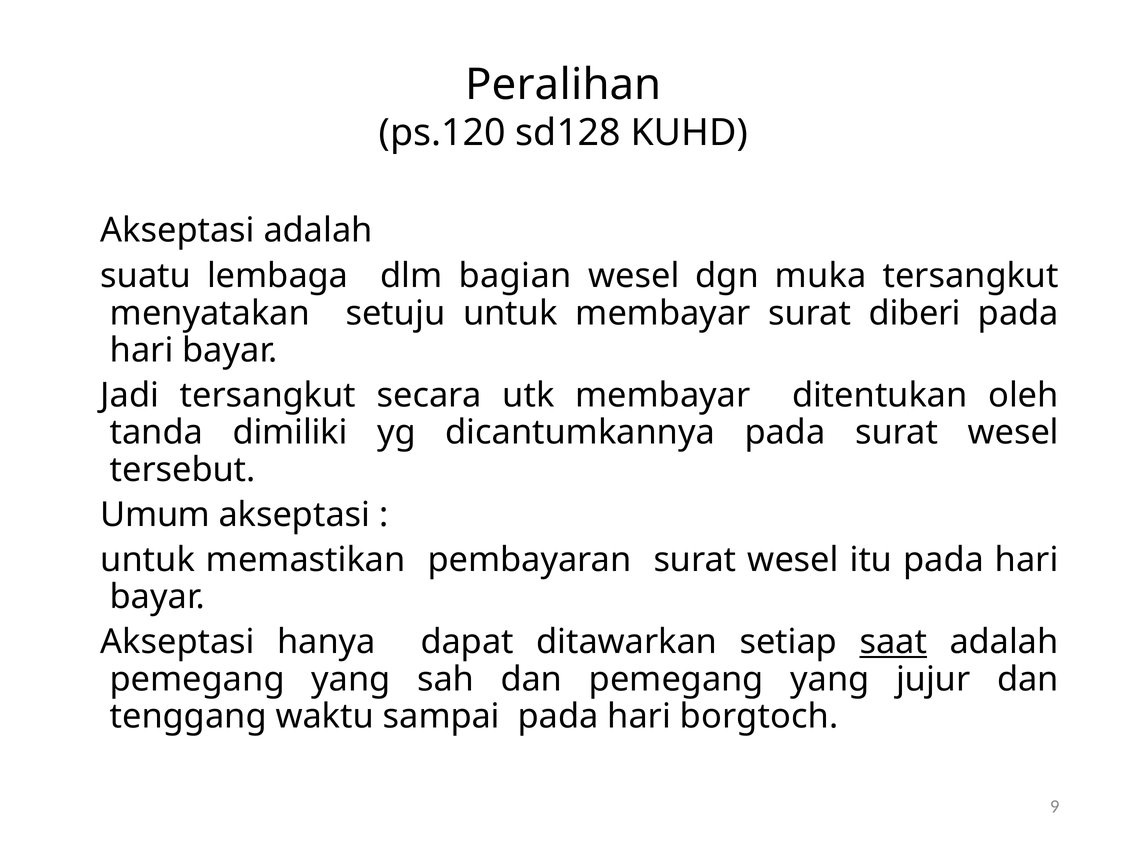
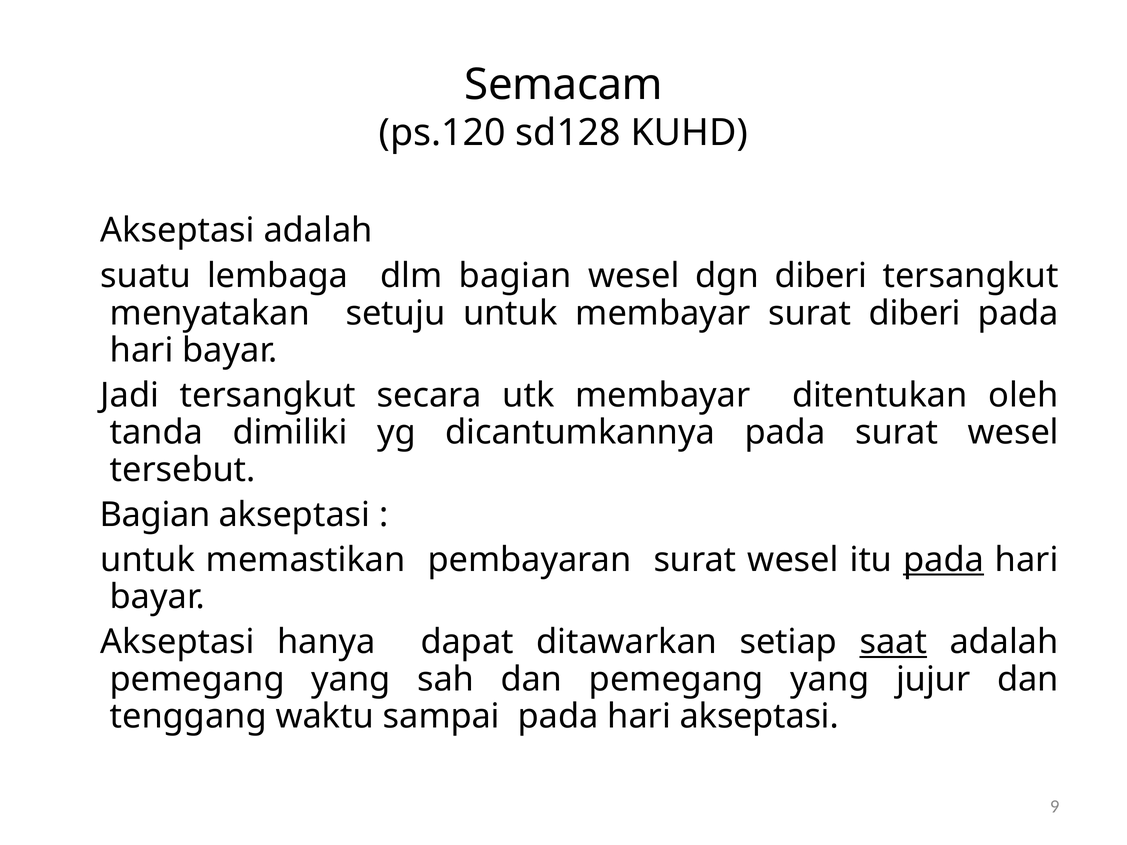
Peralihan: Peralihan -> Semacam (564, 85)
dgn muka: muka -> diberi (821, 276)
Umum: Umum -> Bagian (155, 515)
pada underline: none -> present (944, 560)
hari borgtoch: borgtoch -> akseptasi (759, 717)
